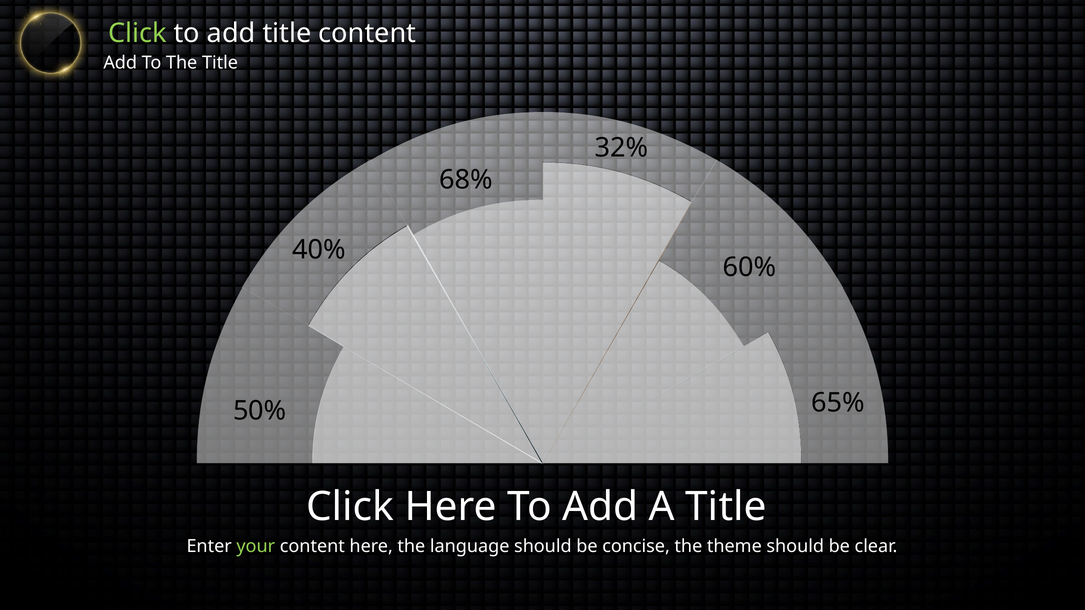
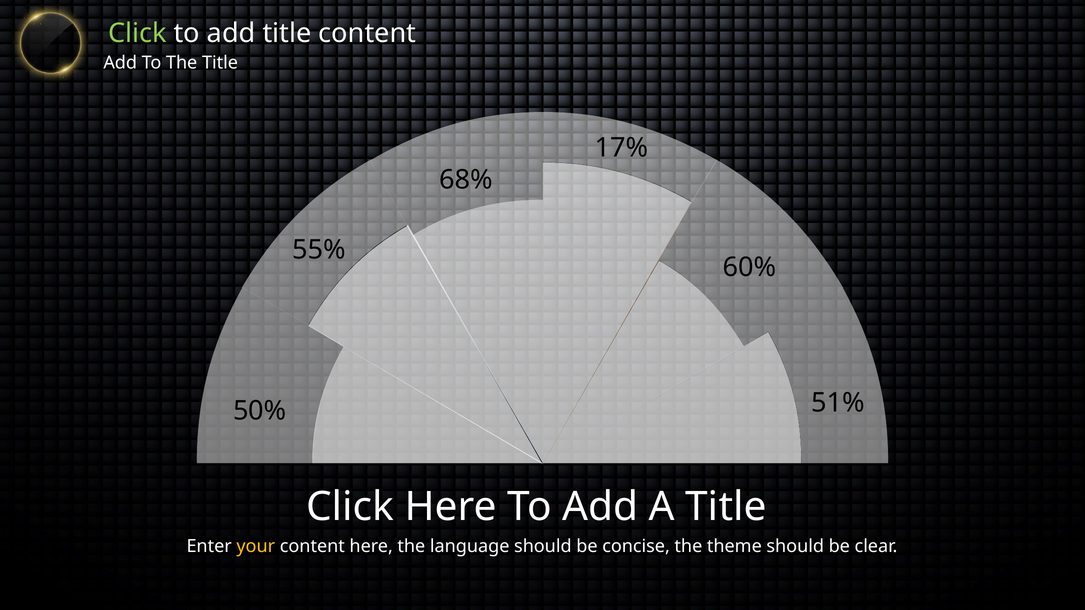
32%: 32% -> 17% (622, 148)
40%: 40% -> 55% (319, 250)
65%: 65% -> 51% (838, 403)
your colour: light green -> yellow (256, 546)
